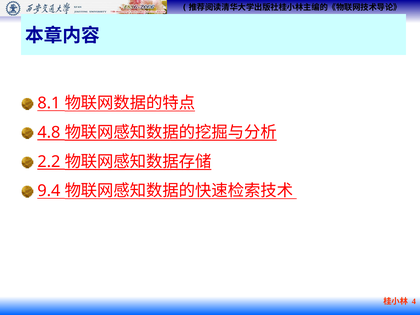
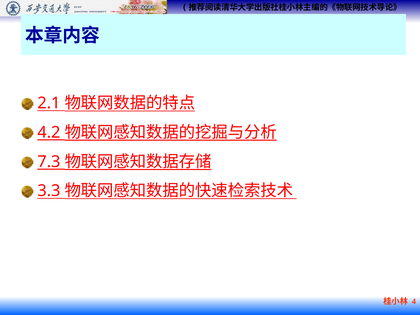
8.1: 8.1 -> 2.1 (49, 103)
4.8: 4.8 -> 4.2 (49, 132)
2.2: 2.2 -> 7.3 (49, 162)
9.4: 9.4 -> 3.3 (49, 191)
